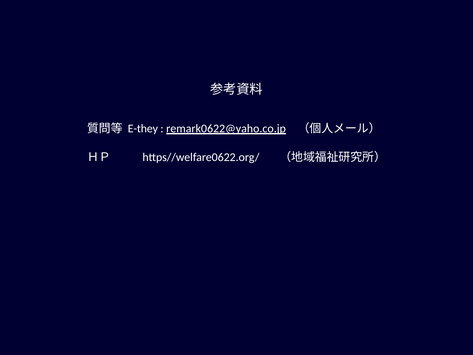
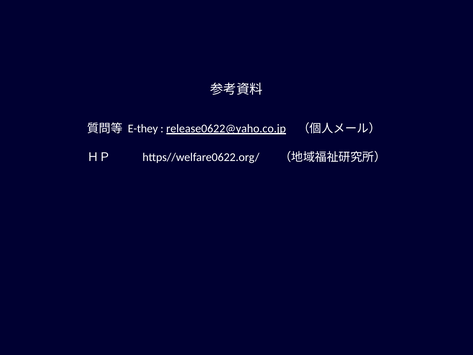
remark0622@yaho.co.jp: remark0622@yaho.co.jp -> release0622@yaho.co.jp (226, 129)
